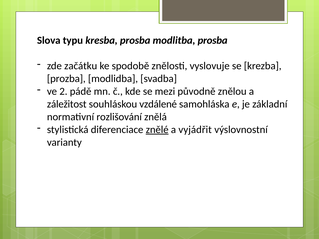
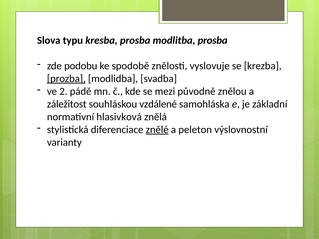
začátku: začátku -> podobu (81, 66)
prozba underline: none -> present (66, 79)
rozlišování: rozlišování -> hlasivková (119, 117)
vyjádřit: vyjádřit -> peleton (195, 130)
